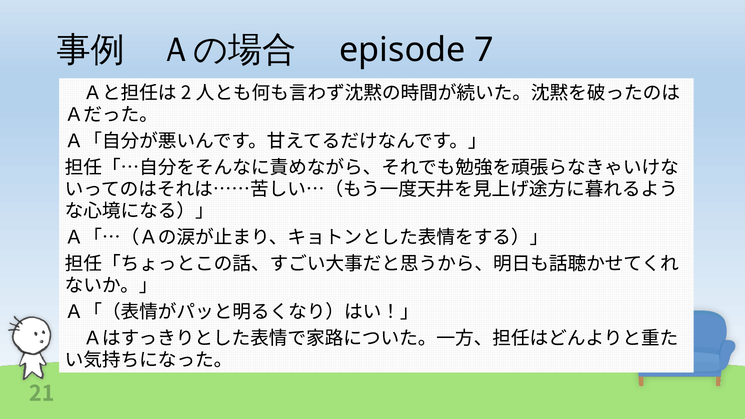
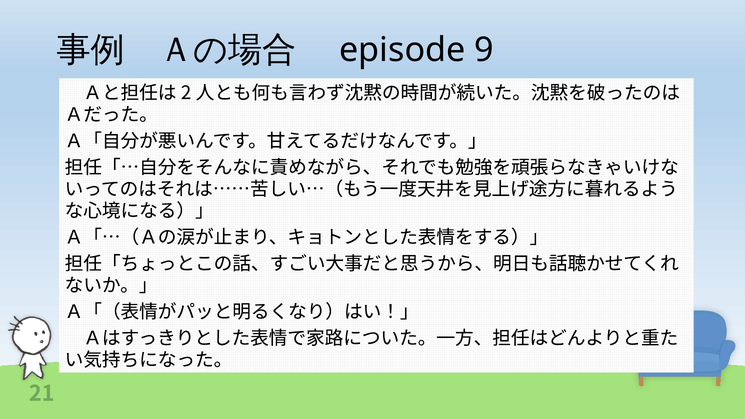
7: 7 -> 9 (484, 50)
